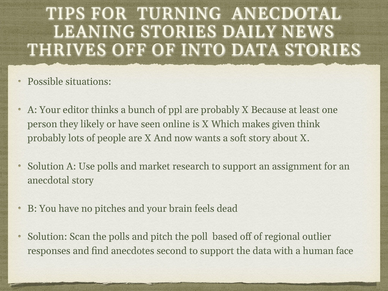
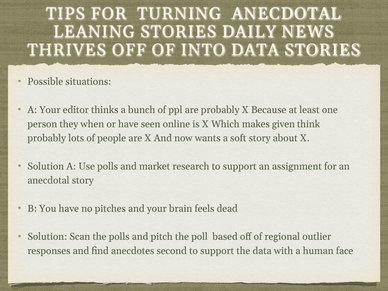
likely: likely -> when (92, 124)
